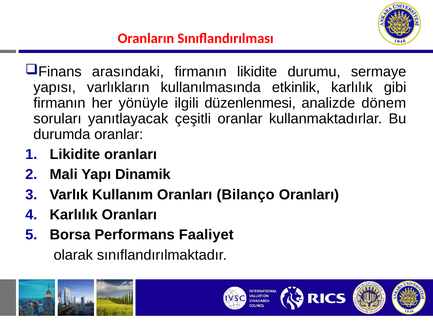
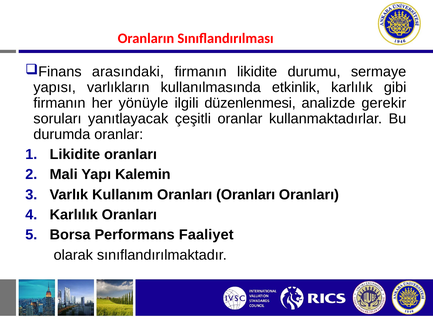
dönem: dönem -> gerekir (384, 103)
Dinamik: Dinamik -> Kalemin (143, 174)
Kullanım Oranları Bilanço: Bilanço -> Oranları (246, 194)
